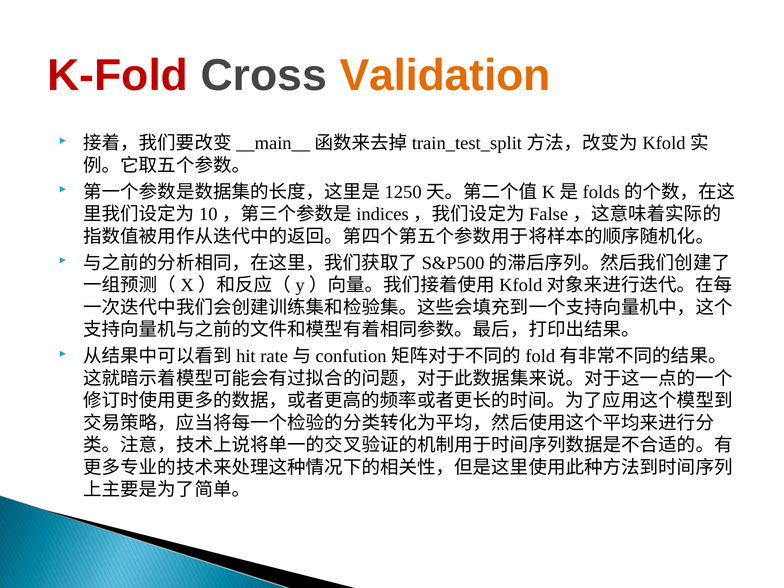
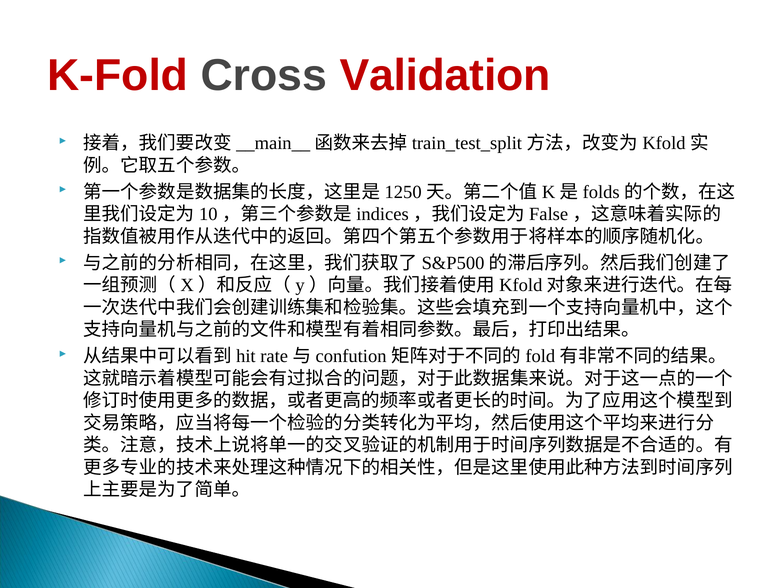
Validation colour: orange -> red (445, 76)
